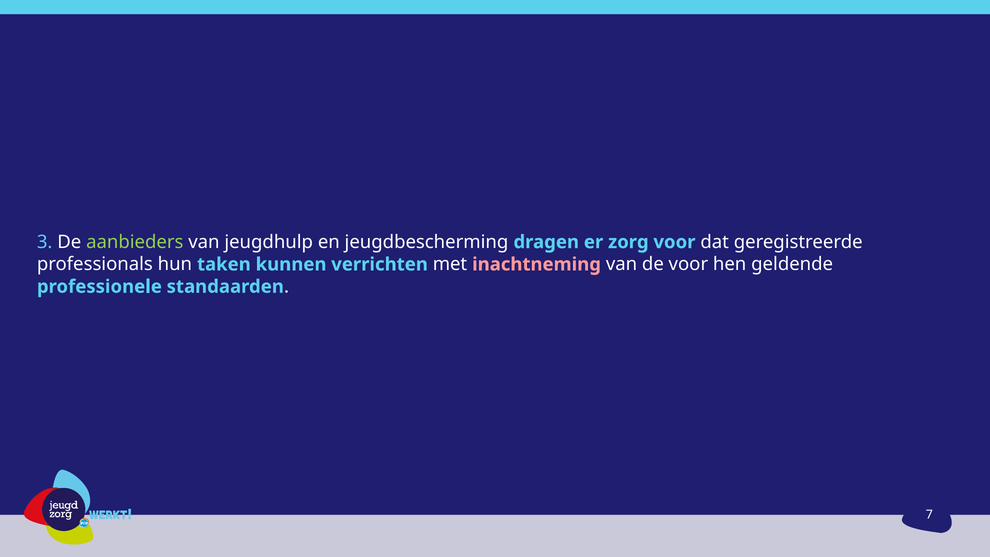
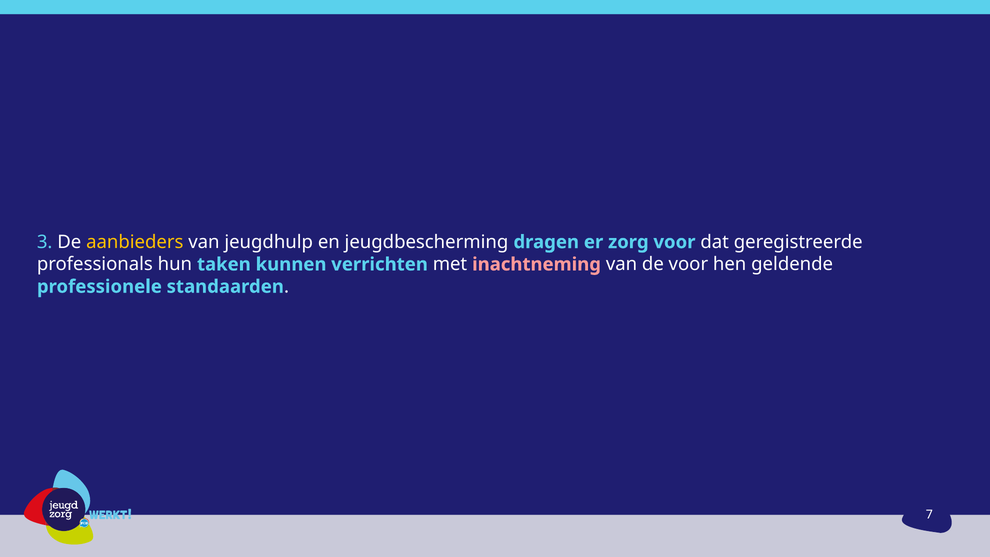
aanbieders colour: light green -> yellow (135, 242)
